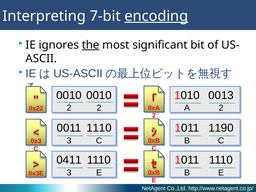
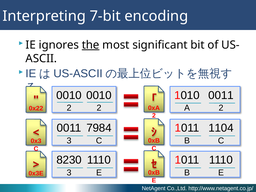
encoding underline: present -> none (156, 16)
1010 0013: 0013 -> 0011 (221, 95)
0011 1110: 1110 -> 7984 (99, 128)
1190: 1190 -> 1104 (221, 128)
0411: 0411 -> 8230 (69, 160)
